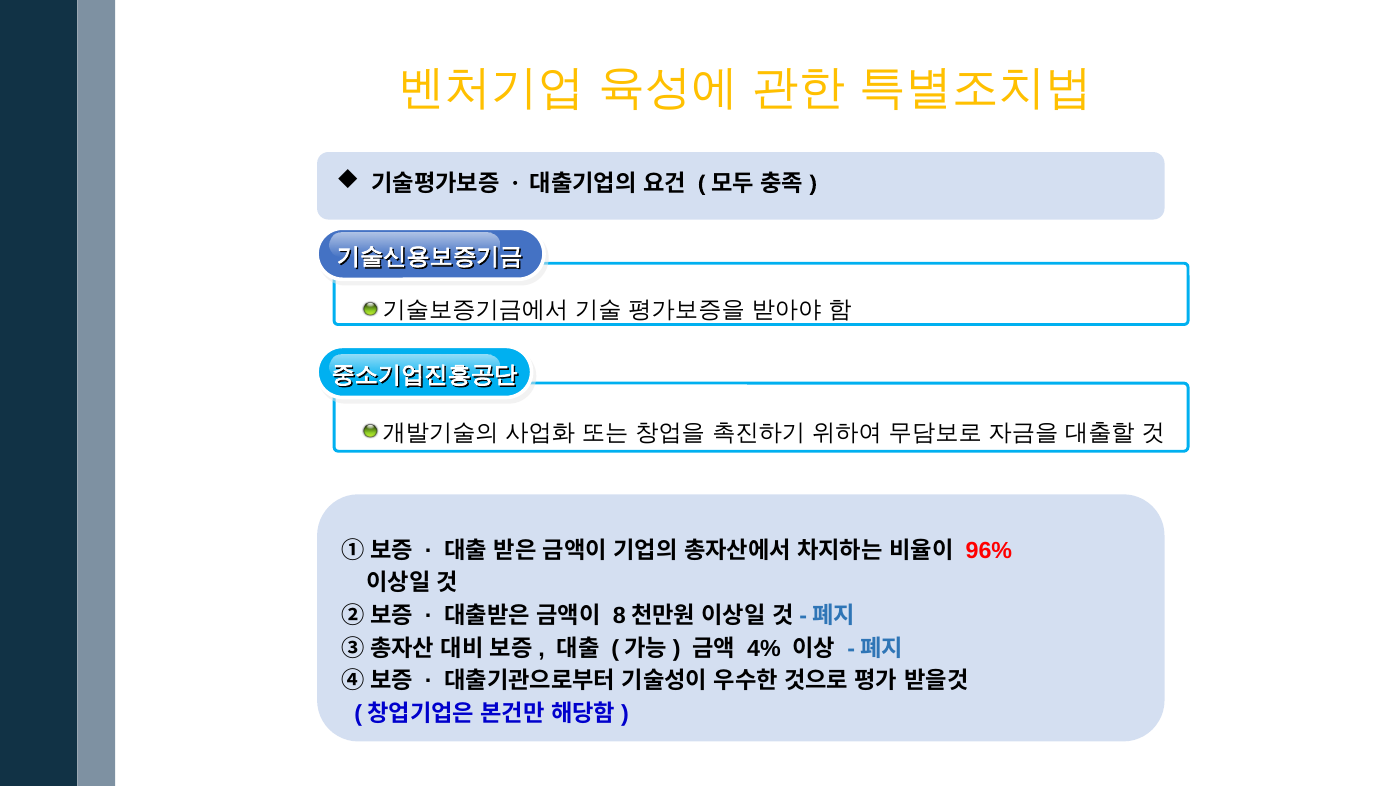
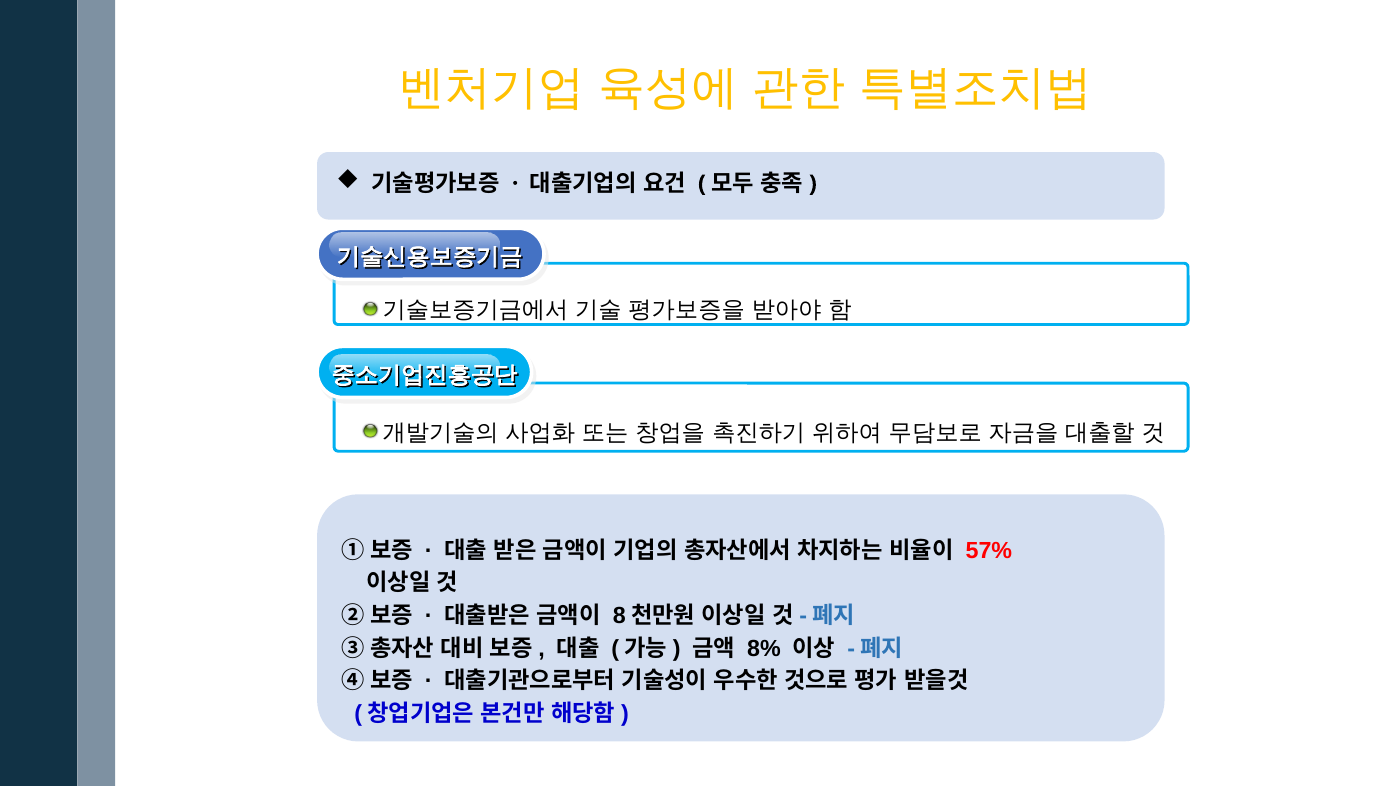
96%: 96% -> 57% (989, 551)
4%: 4% -> 8% (764, 648)
